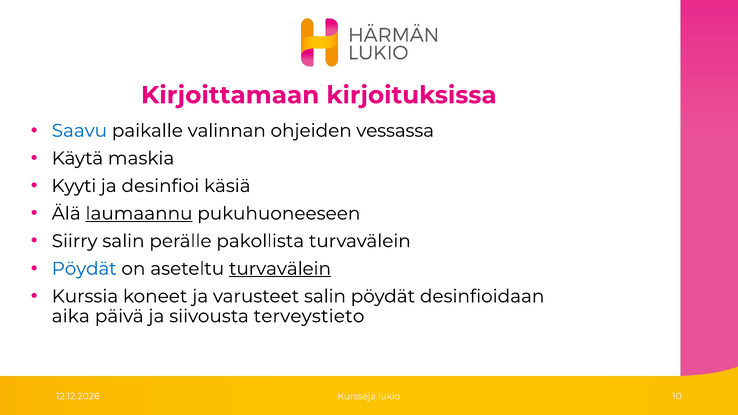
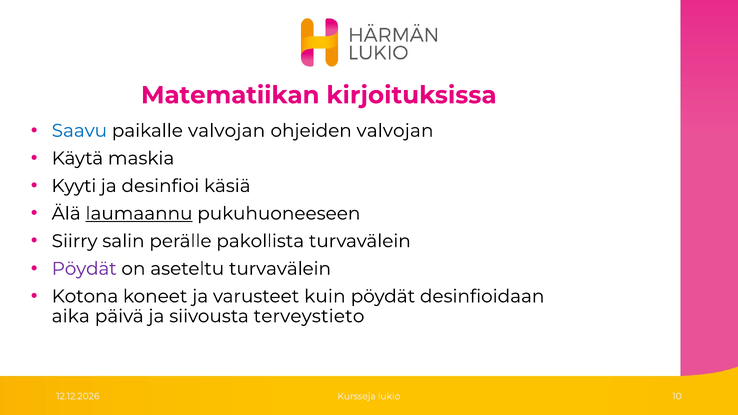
Kirjoittamaan: Kirjoittamaan -> Matematiikan (230, 95)
paikalle valinnan: valinnan -> valvojan (227, 131)
ohjeiden vessassa: vessassa -> valvojan (395, 131)
Pöydät colour: blue -> purple (84, 269)
turvavälein underline: present -> none (280, 269)
Kurssia: Kurssia -> Kotona (85, 296)
varusteet salin: salin -> kuin (325, 296)
